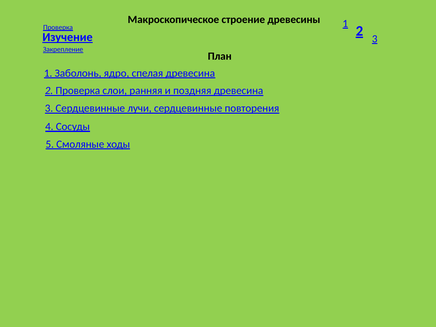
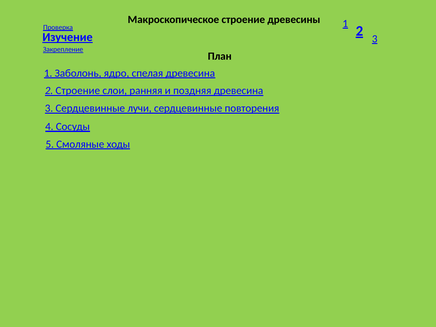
2 Проверка: Проверка -> Строение (78, 91)
